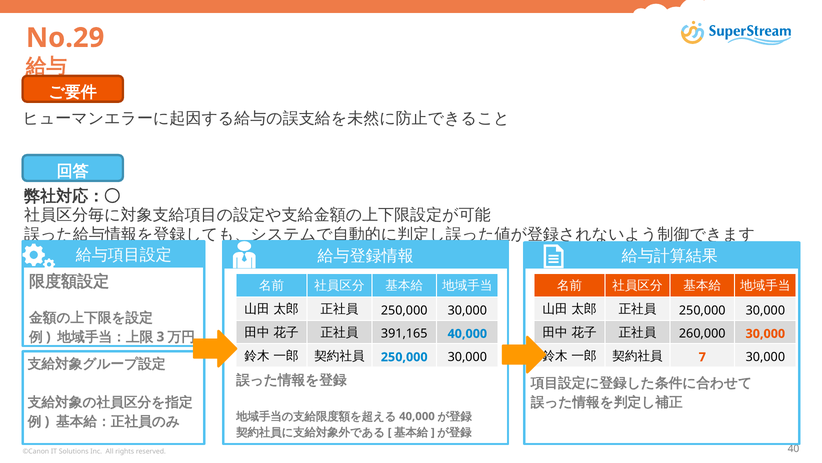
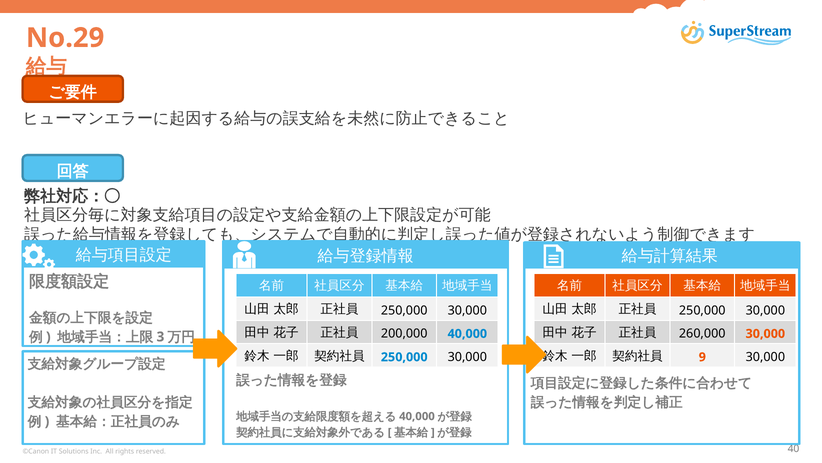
391,165: 391,165 -> 200,000 (404, 333)
7: 7 -> 9 (702, 357)
